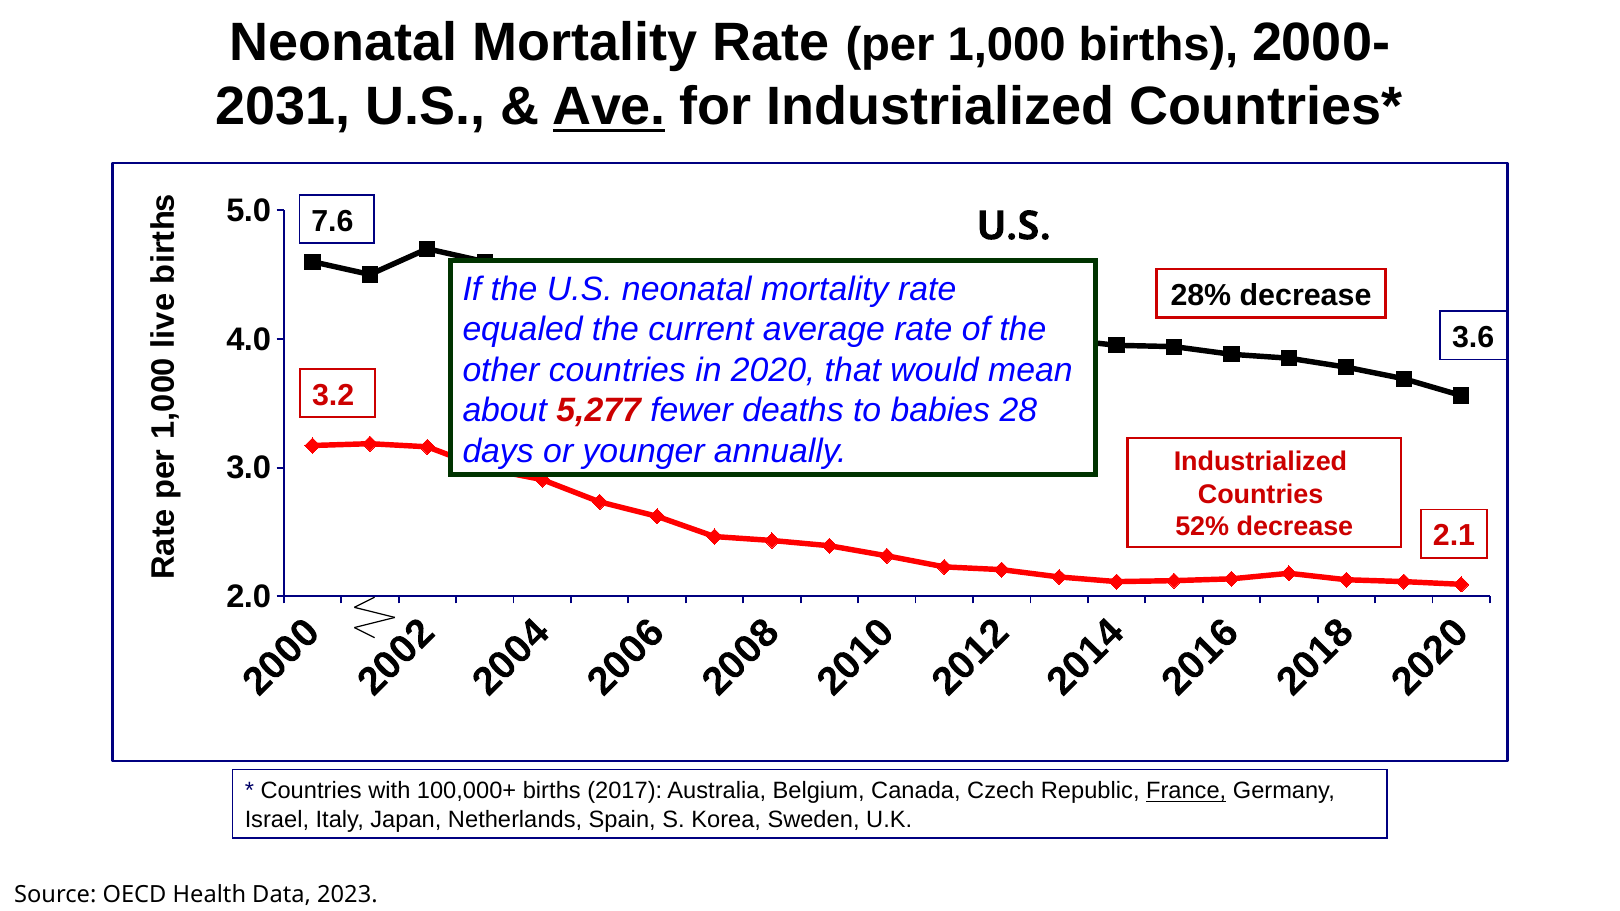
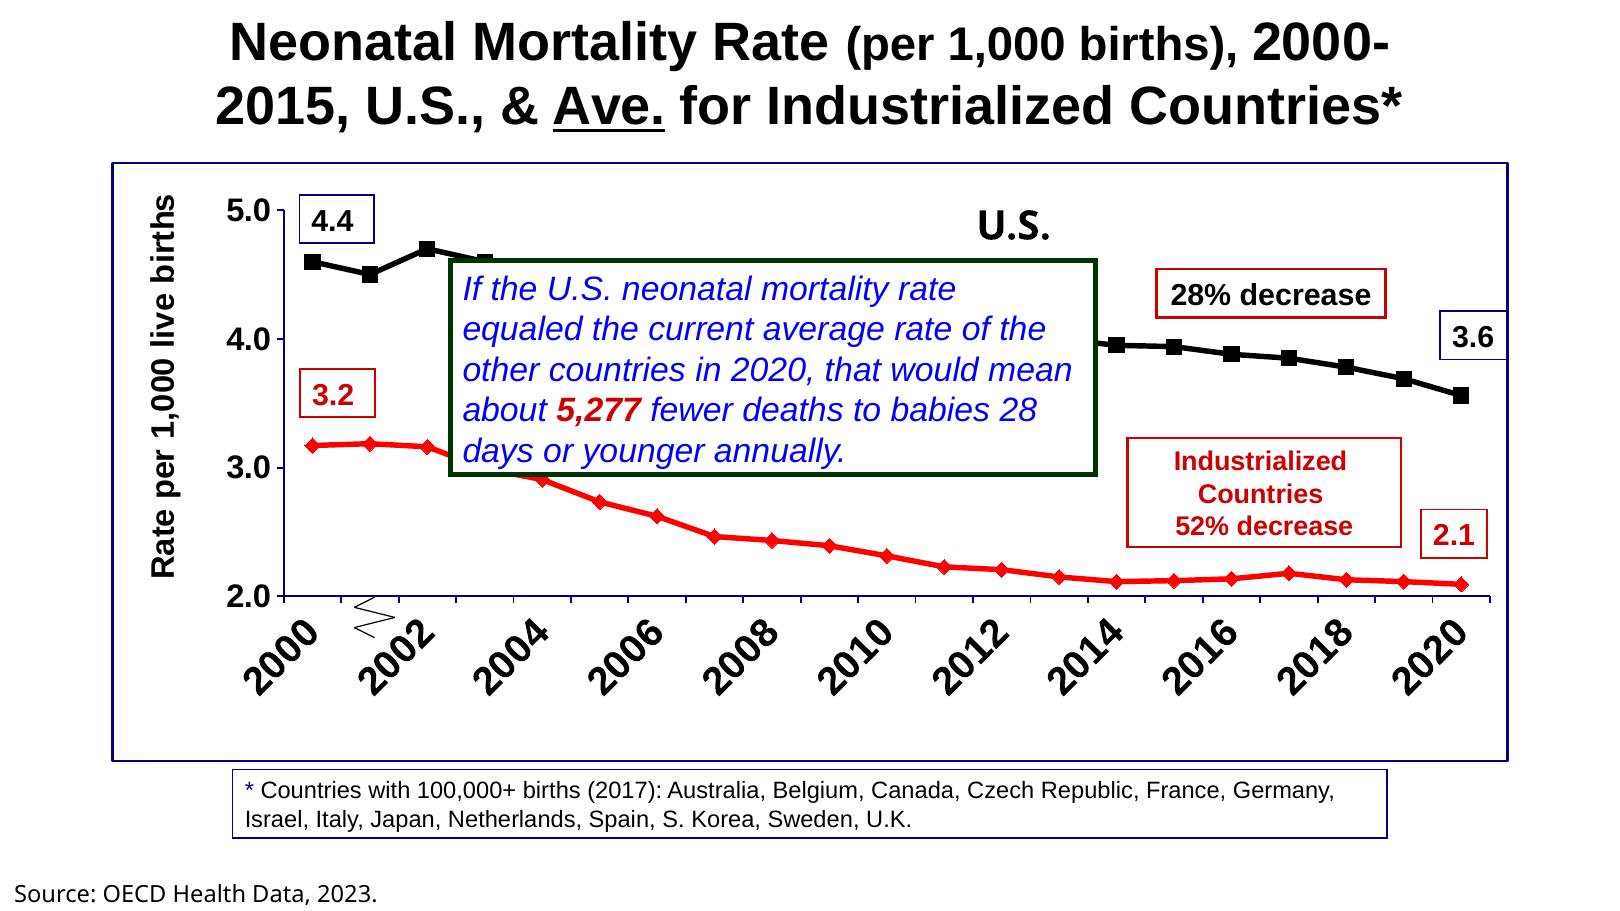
2031: 2031 -> 2015 (283, 107)
7.6: 7.6 -> 4.4 (332, 221)
France underline: present -> none (1186, 791)
